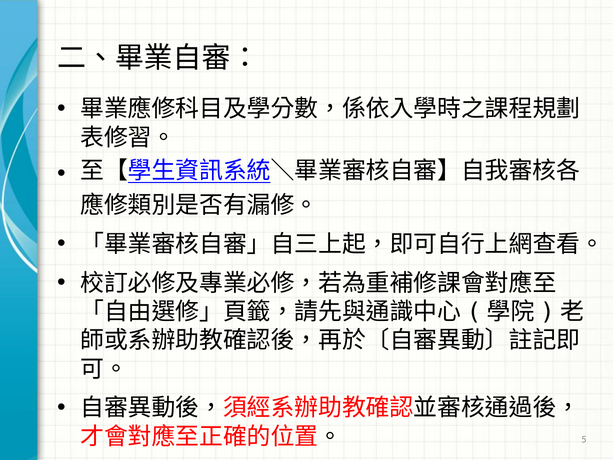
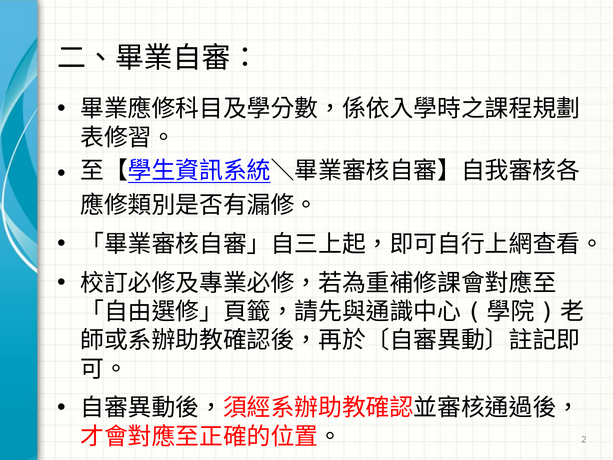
5: 5 -> 2 (584, 439)
